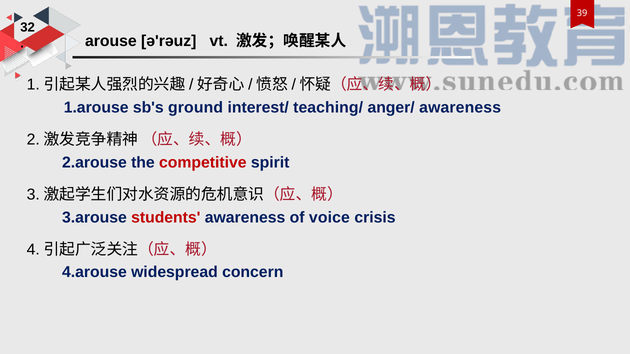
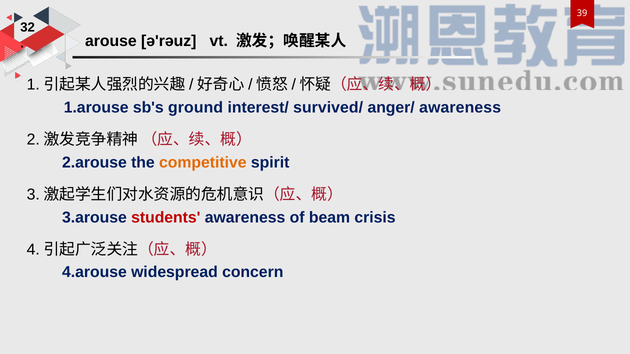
teaching/: teaching/ -> survived/ (328, 108)
competitive colour: red -> orange (203, 163)
voice: voice -> beam (330, 218)
